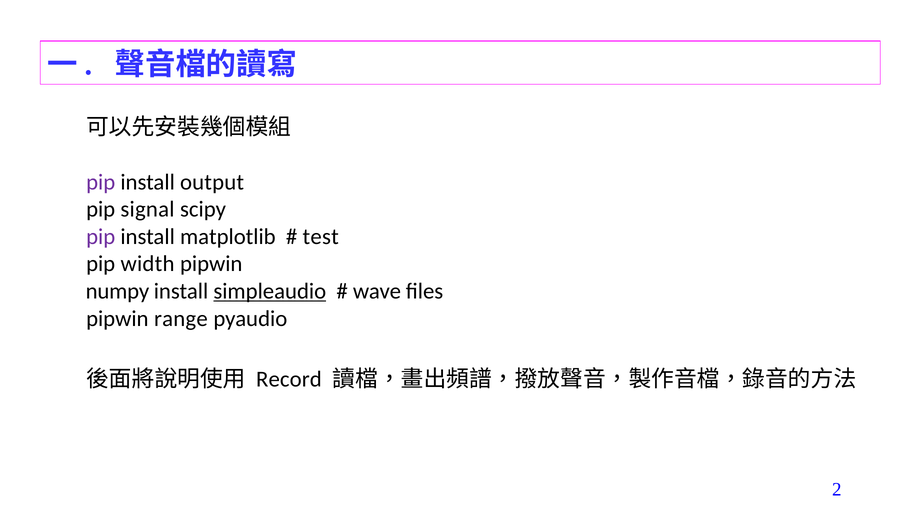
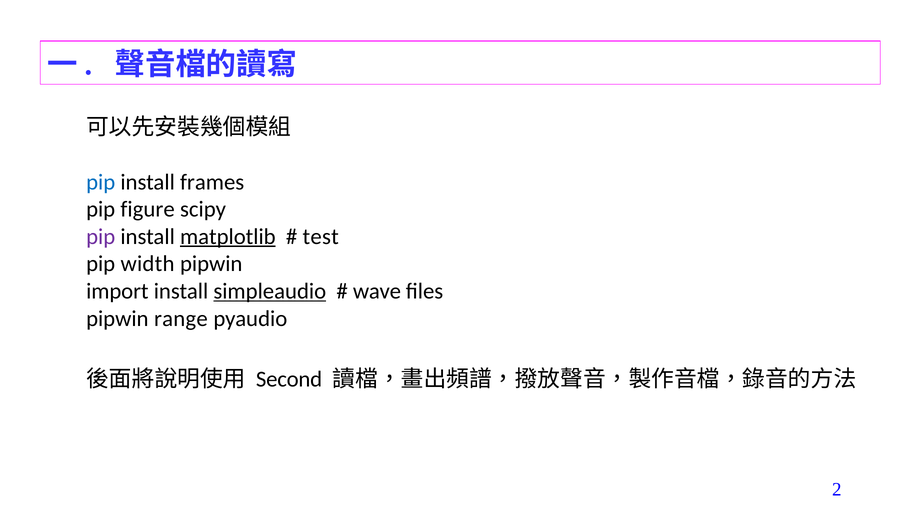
pip colour: purple -> blue (101, 182)
output: output -> frames (212, 182)
signal: signal -> figure (148, 210)
matplotlib underline: none -> present (228, 237)
numpy: numpy -> import (117, 291)
Record: Record -> Second (289, 379)
